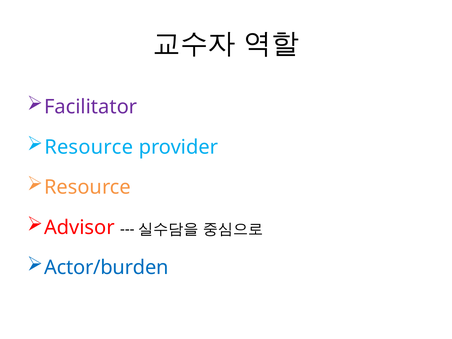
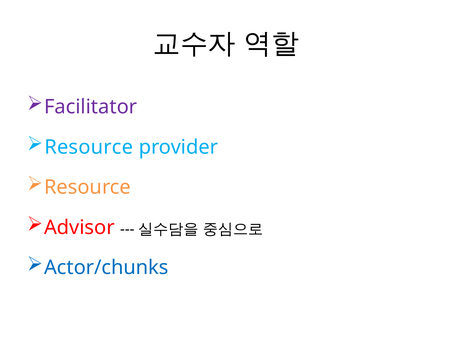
Actor/burden: Actor/burden -> Actor/chunks (106, 268)
